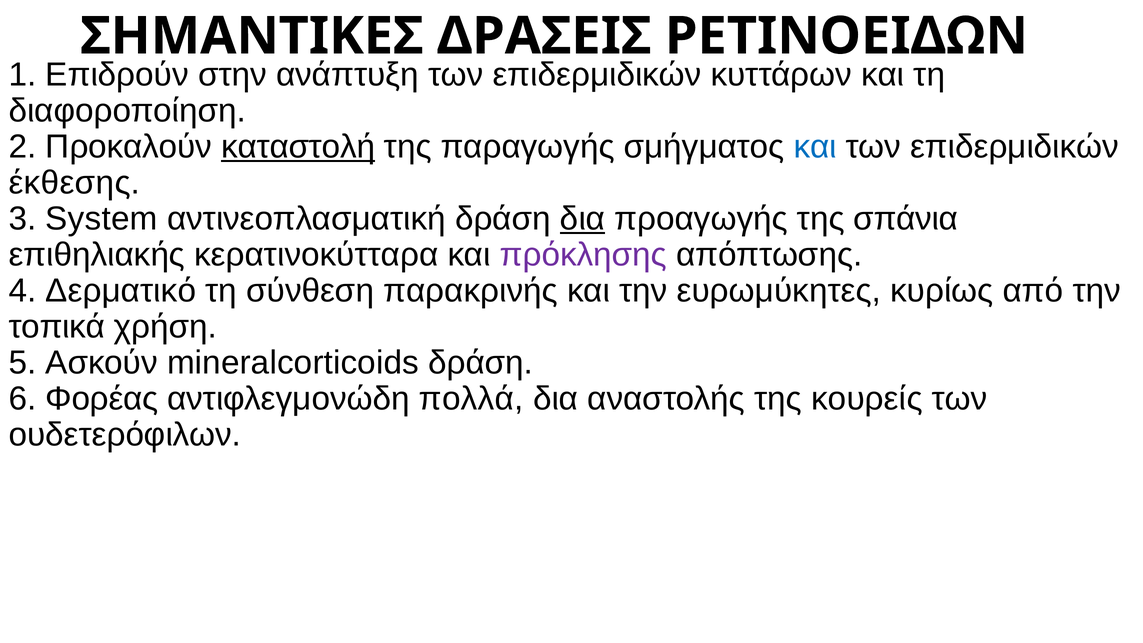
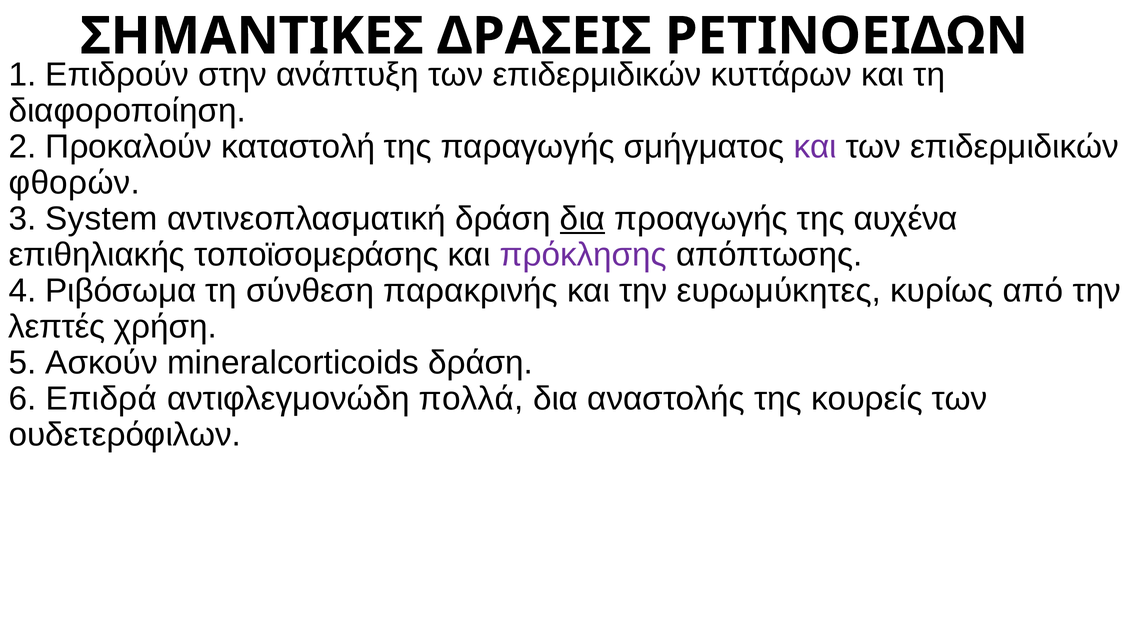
καταστολή underline: present -> none (298, 147)
και colour: blue -> purple (815, 147)
έκθεσης: έκθεσης -> φθορών (74, 183)
σπάνια: σπάνια -> αυχένα (906, 219)
κερατινοκύτταρα: κερατινοκύτταρα -> τοποϊσομεράσης (316, 255)
Δερματικό: Δερματικό -> Ριβόσωμα (121, 291)
τοπικά: τοπικά -> λεπτές (57, 327)
Φορέας: Φορέας -> Επιδρά (101, 399)
